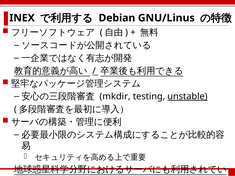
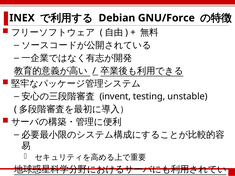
GNU/Linus: GNU/Linus -> GNU/Force (166, 18)
mkdir: mkdir -> invent (115, 97)
unstable underline: present -> none (187, 97)
